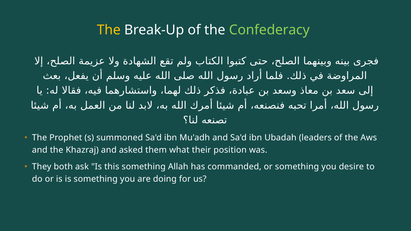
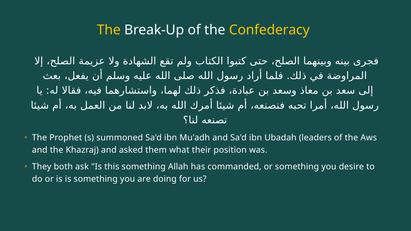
Confederacy colour: light green -> yellow (269, 30)
